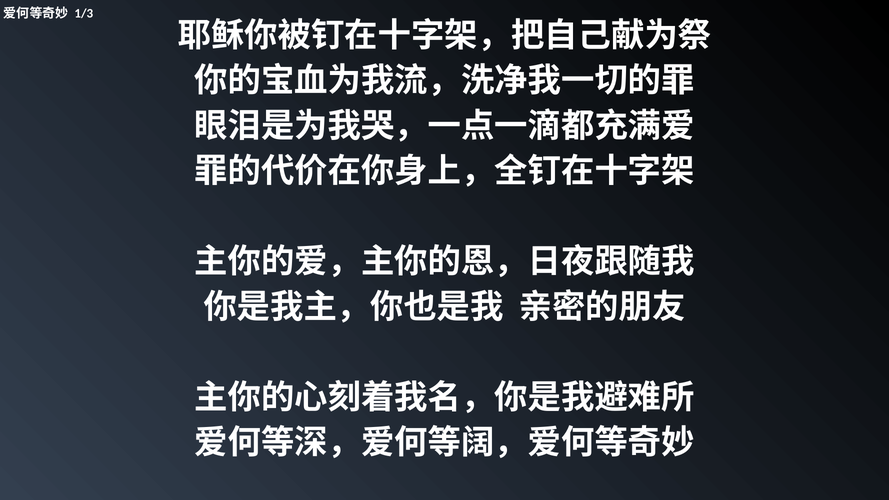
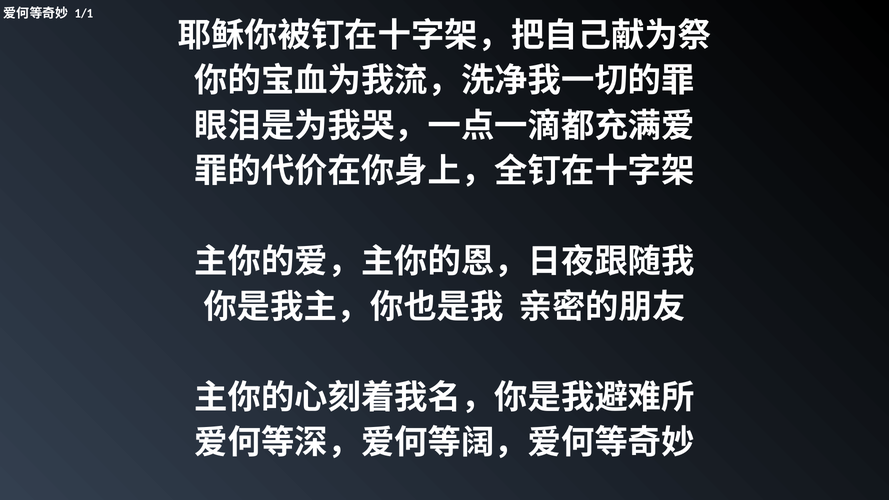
1/3: 1/3 -> 1/1 (84, 13)
